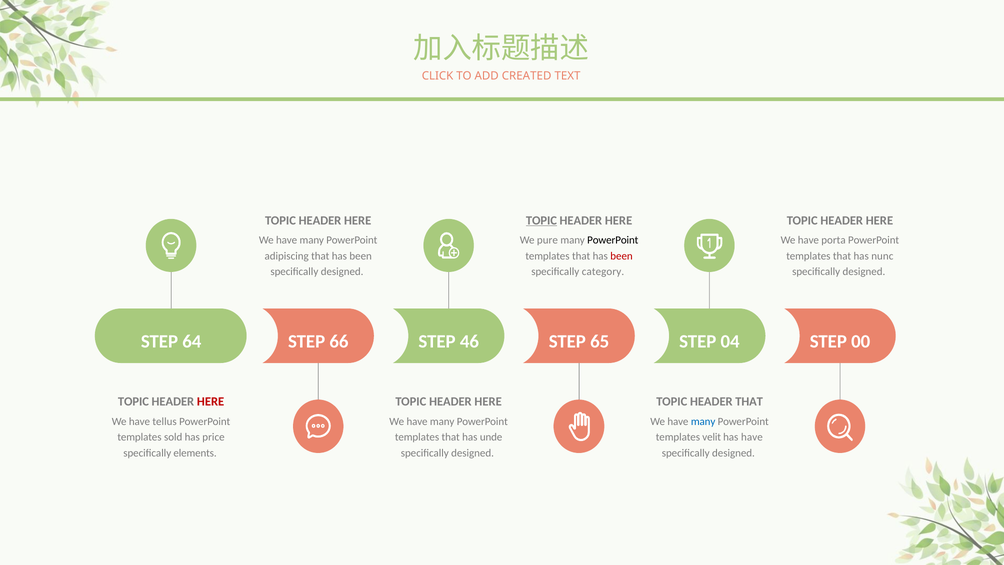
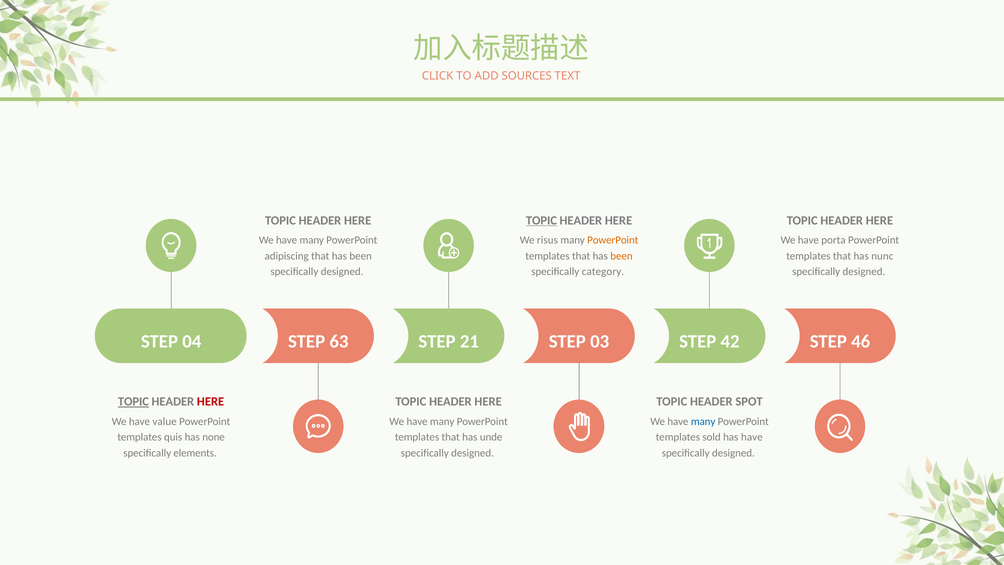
CREATED: CREATED -> SOURCES (527, 76)
pure: pure -> risus (547, 240)
PowerPoint colour: black -> orange (613, 240)
been colour: red -> orange (622, 256)
64: 64 -> 04 (192, 341)
66: 66 -> 63 (339, 341)
46: 46 -> 21 (469, 341)
65: 65 -> 03 (600, 341)
04: 04 -> 42 (730, 341)
00: 00 -> 46 (861, 341)
TOPIC underline: none -> present (133, 402)
HEADER THAT: THAT -> SPOT (749, 402)
tellus: tellus -> value (165, 421)
sold: sold -> quis (173, 437)
price: price -> none (214, 437)
velit: velit -> sold (712, 437)
